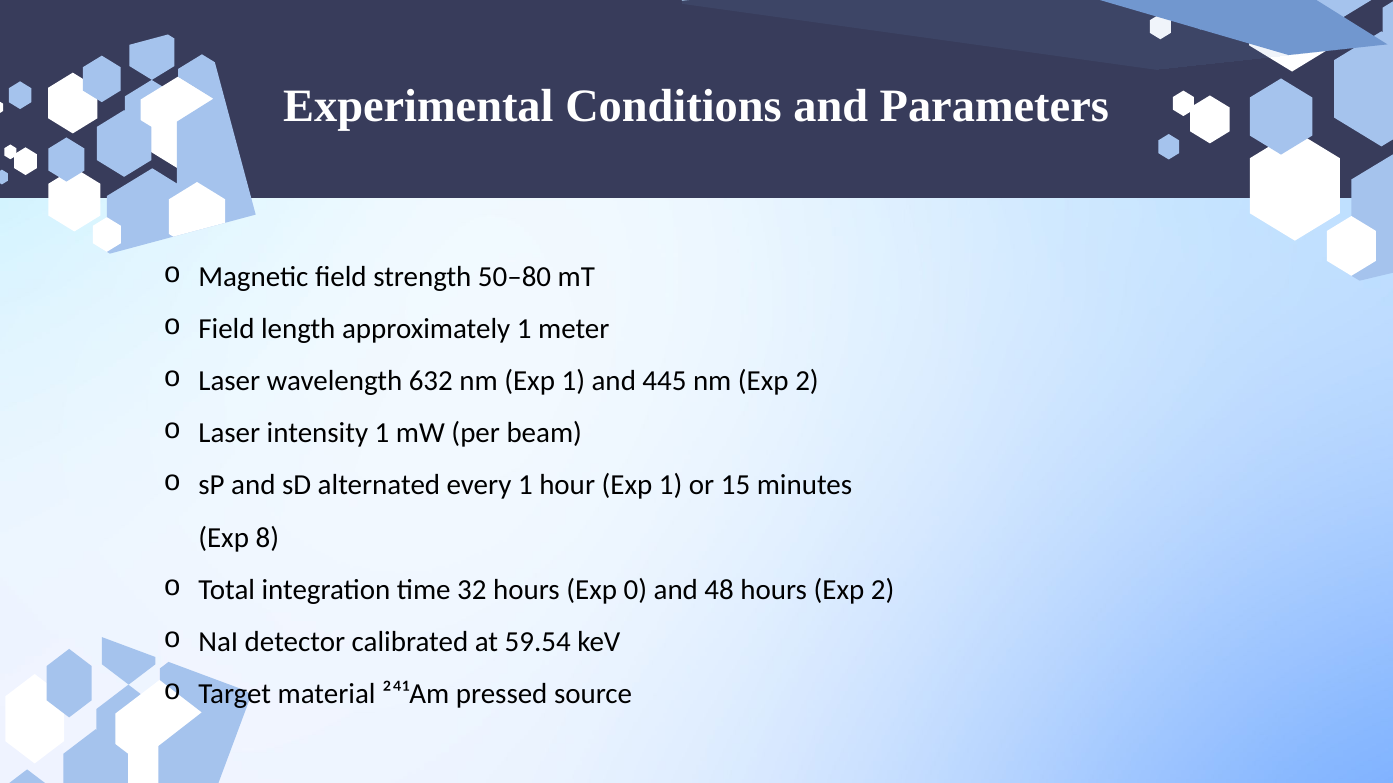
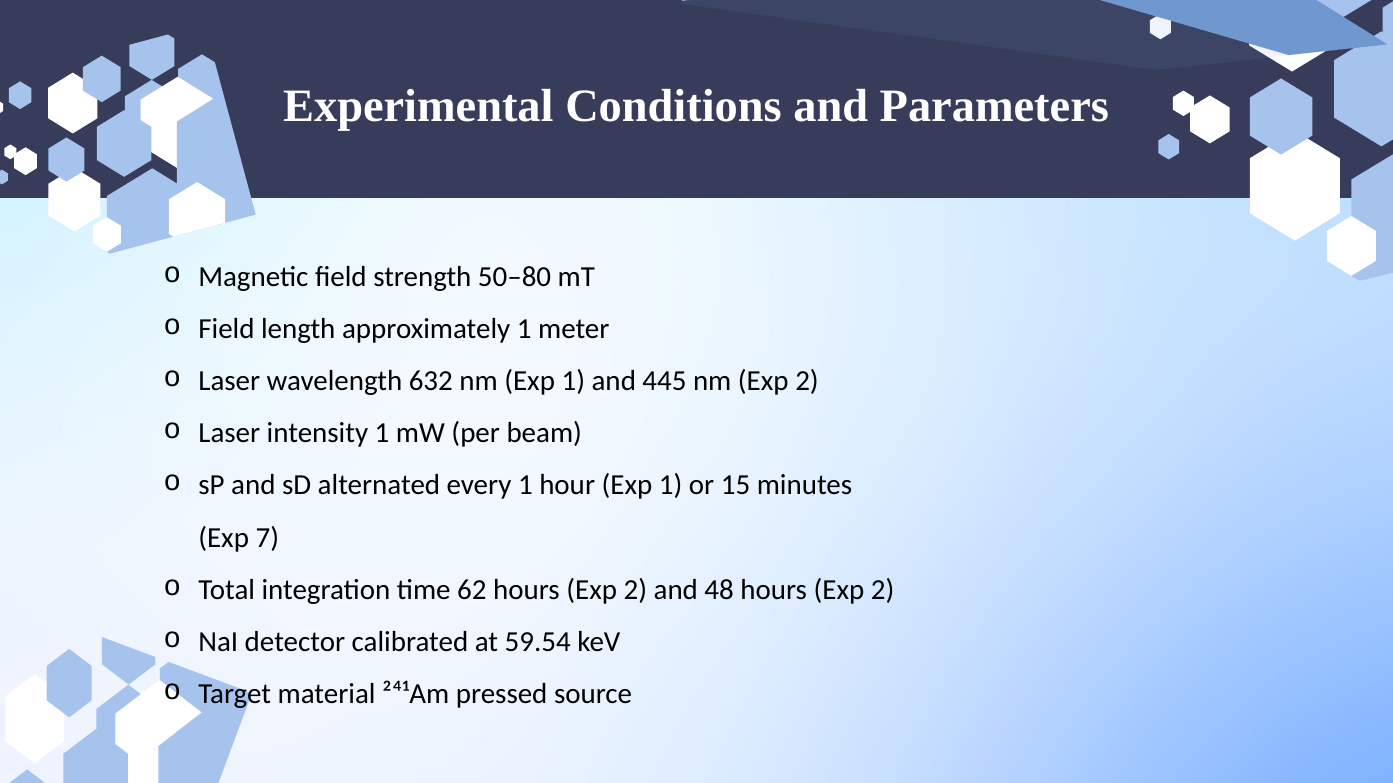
8: 8 -> 7 (267, 538)
32: 32 -> 62 (472, 590)
0: 0 -> 2 (635, 590)
